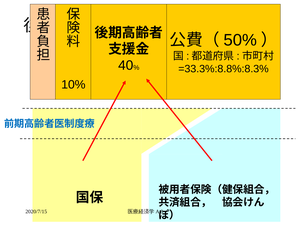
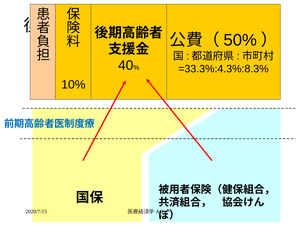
=33.3%:8.8%:8.3%: =33.3%:8.8%:8.3% -> =33.3%:4.3%:8.3% (223, 69)
